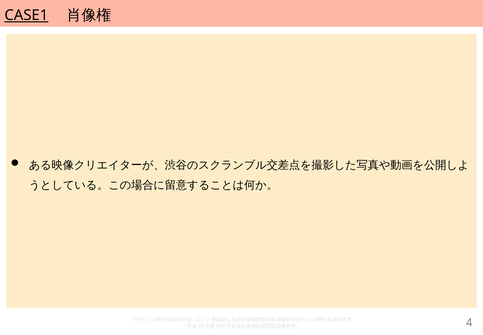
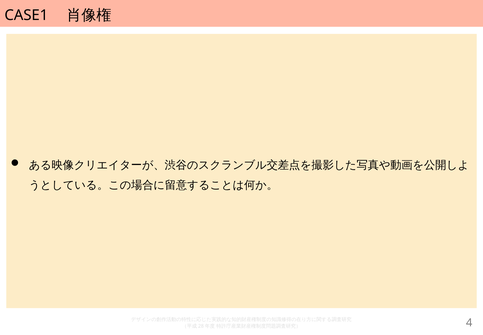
CASE1 underline: present -> none (26, 15)
